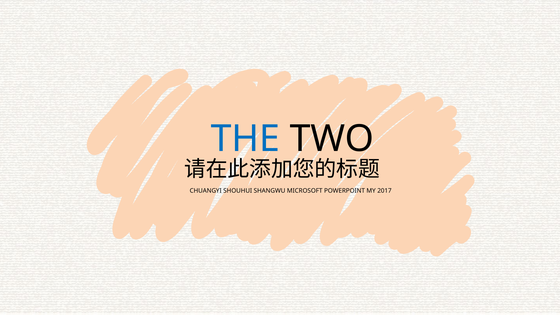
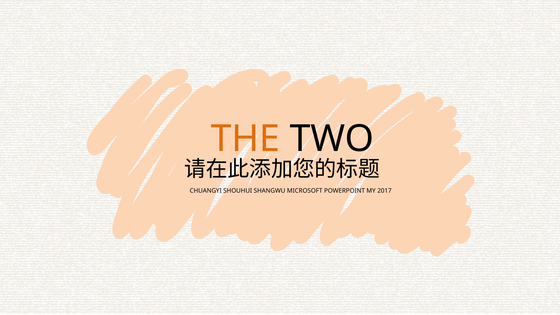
THE colour: blue -> orange (245, 139)
